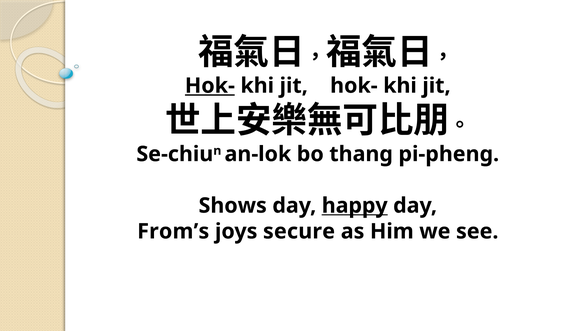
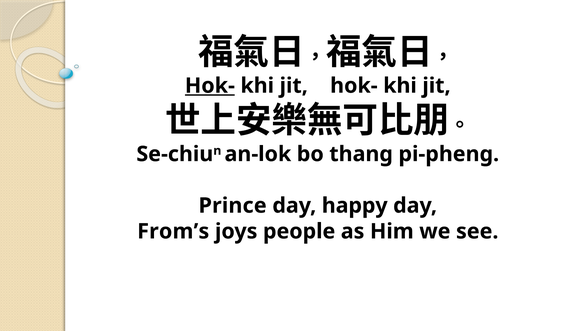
Shows: Shows -> Prince (233, 205)
happy underline: present -> none (355, 205)
secure: secure -> people (299, 231)
